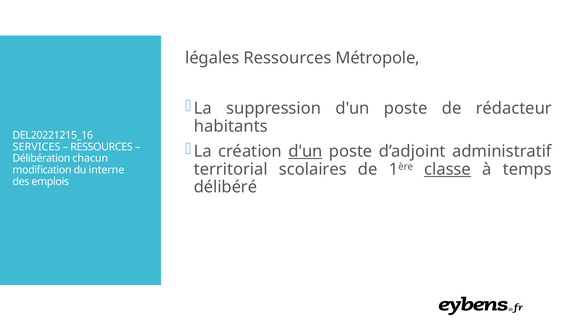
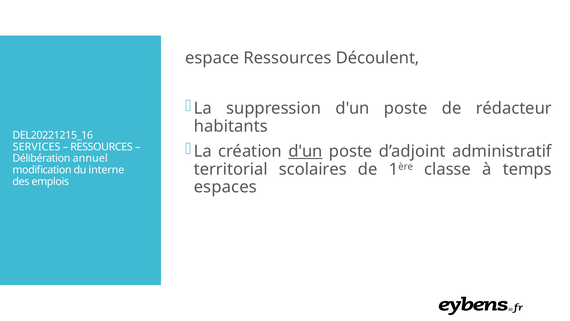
légales: légales -> espace (212, 58)
Métropole: Métropole -> Découlent (378, 58)
chacun: chacun -> annuel (90, 158)
classe underline: present -> none (448, 169)
délibéré: délibéré -> espaces (225, 187)
